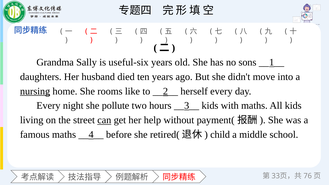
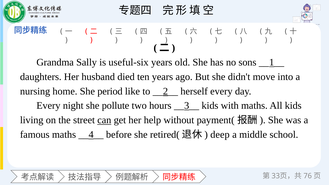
nursing underline: present -> none (35, 91)
rooms: rooms -> period (110, 91)
child: child -> deep (220, 135)
